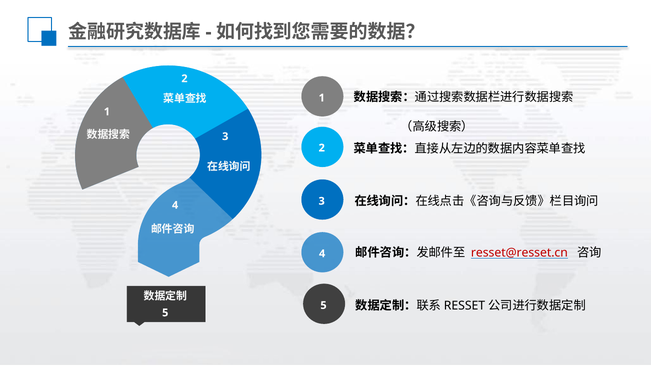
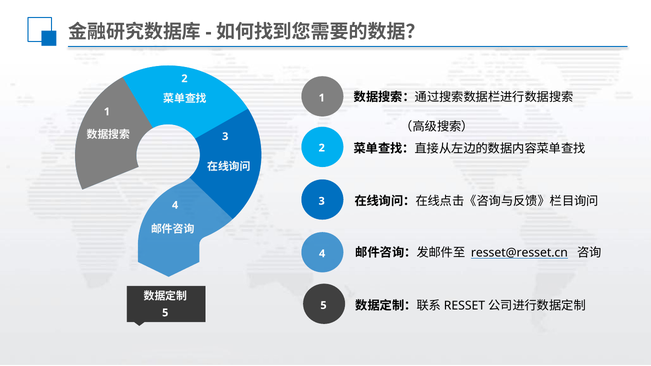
resset@resset.cn colour: red -> black (519, 253)
